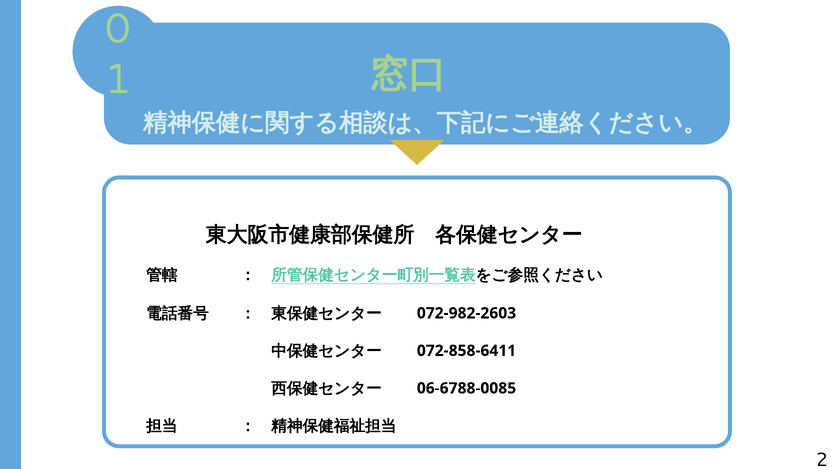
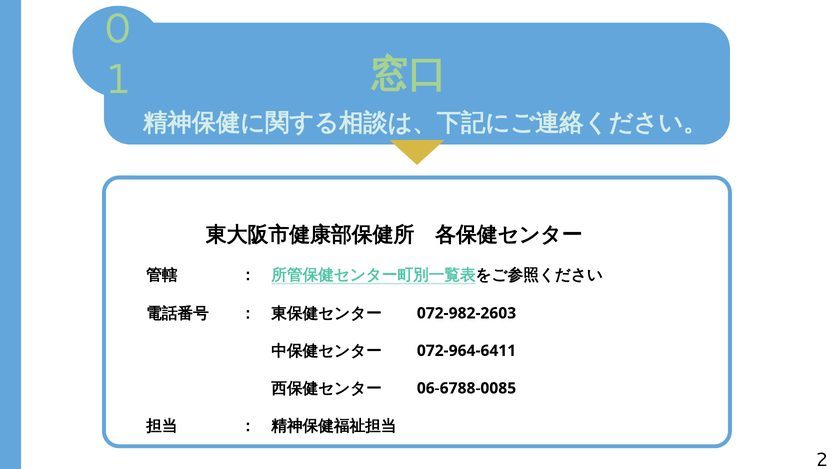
072-858-6411: 072-858-6411 -> 072-964-6411 (467, 351)
